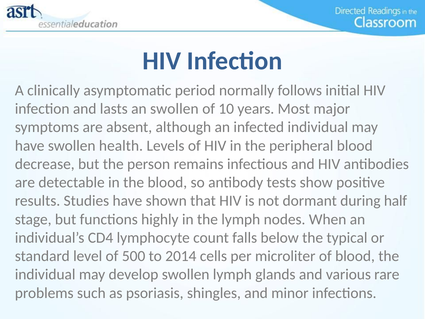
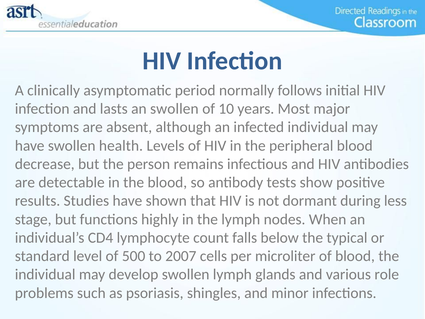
half: half -> less (395, 201)
2014: 2014 -> 2007 (181, 256)
rare: rare -> role (387, 274)
